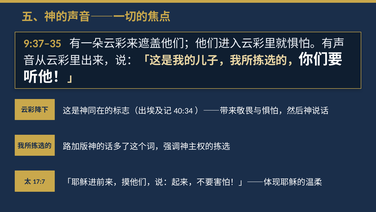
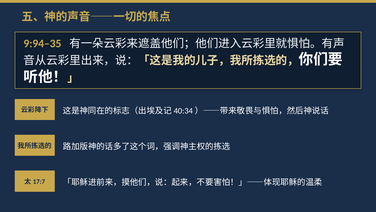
9:37–35: 9:37–35 -> 9:94–35 (42, 43)
